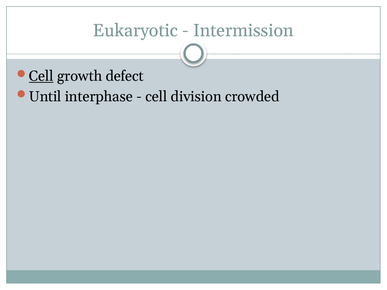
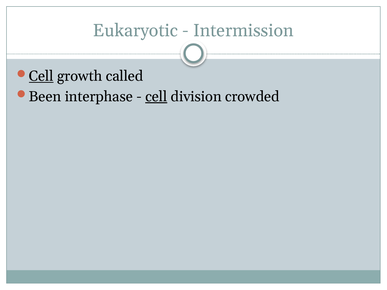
defect: defect -> called (124, 76)
Until: Until -> Been (45, 97)
cell underline: none -> present (156, 97)
